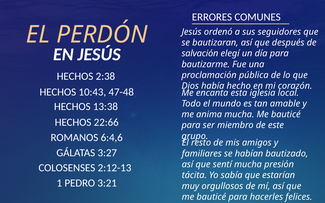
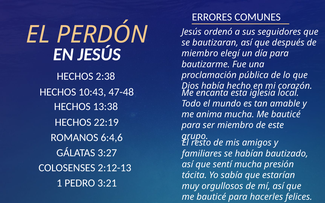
salvación: salvación -> miembro (200, 53)
22:66: 22:66 -> 22:19 (106, 122)
